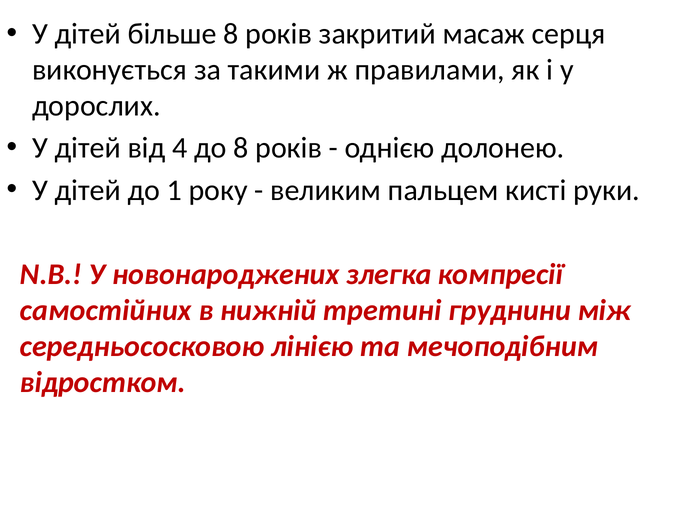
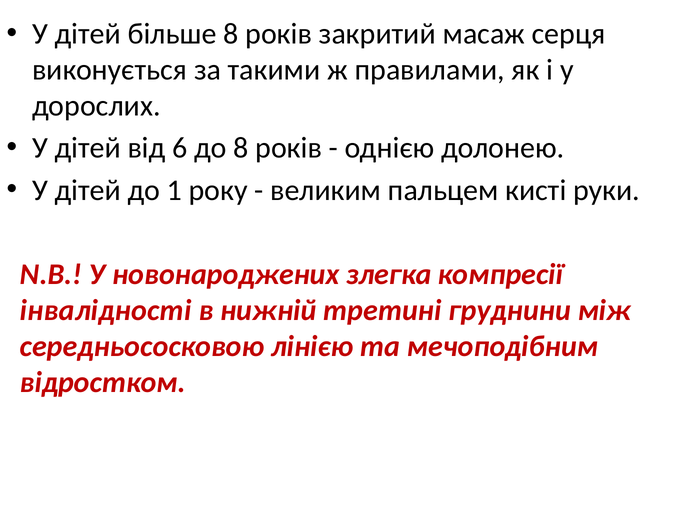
4: 4 -> 6 (180, 148)
самостійних: самостійних -> інвалідності (106, 310)
